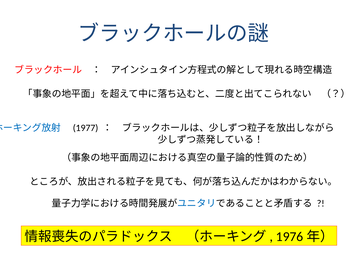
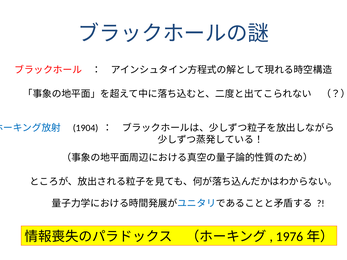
1977: 1977 -> 1904 (86, 128)
